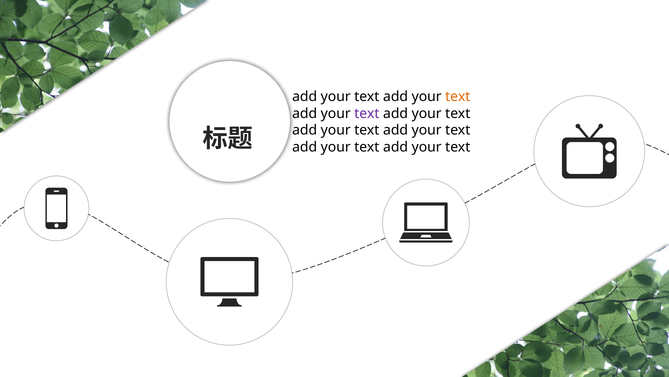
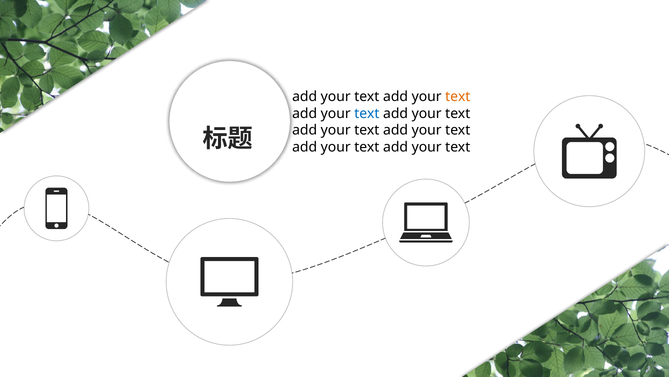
text colour: purple -> blue (367, 113)
